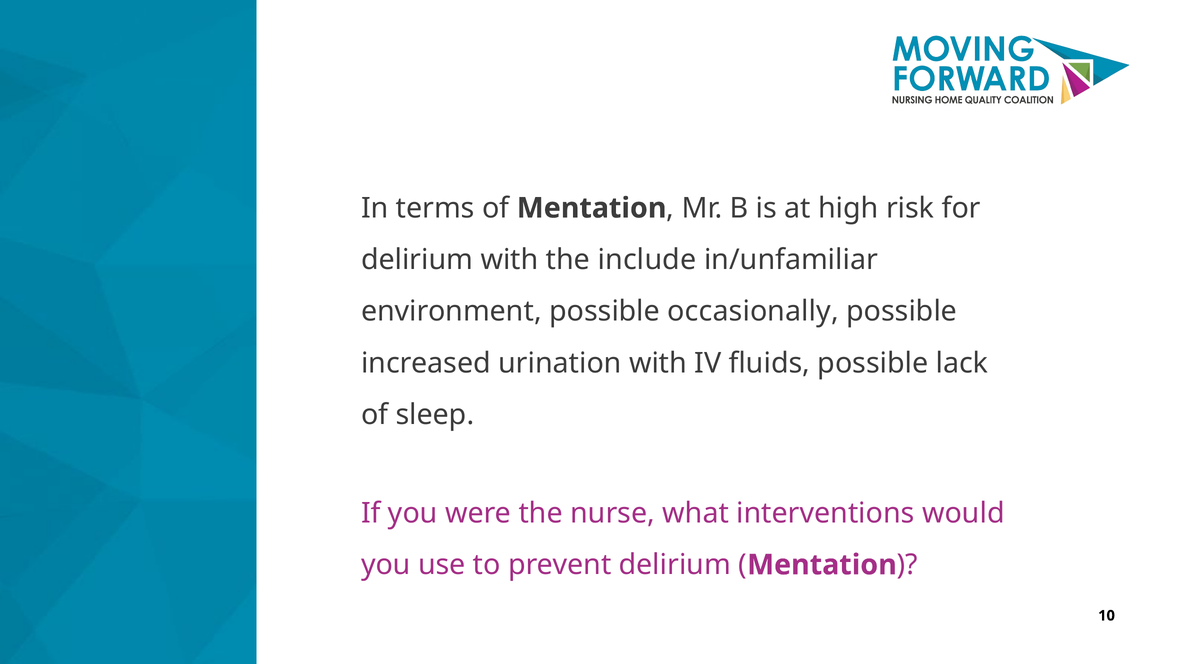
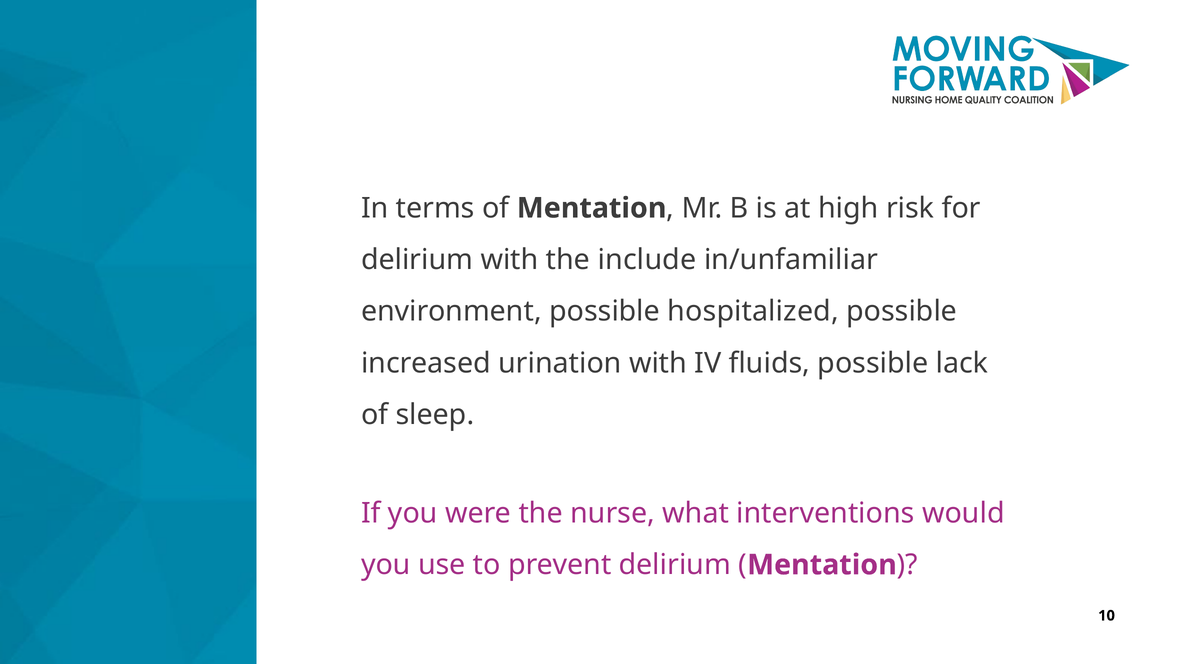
occasionally: occasionally -> hospitalized (753, 311)
